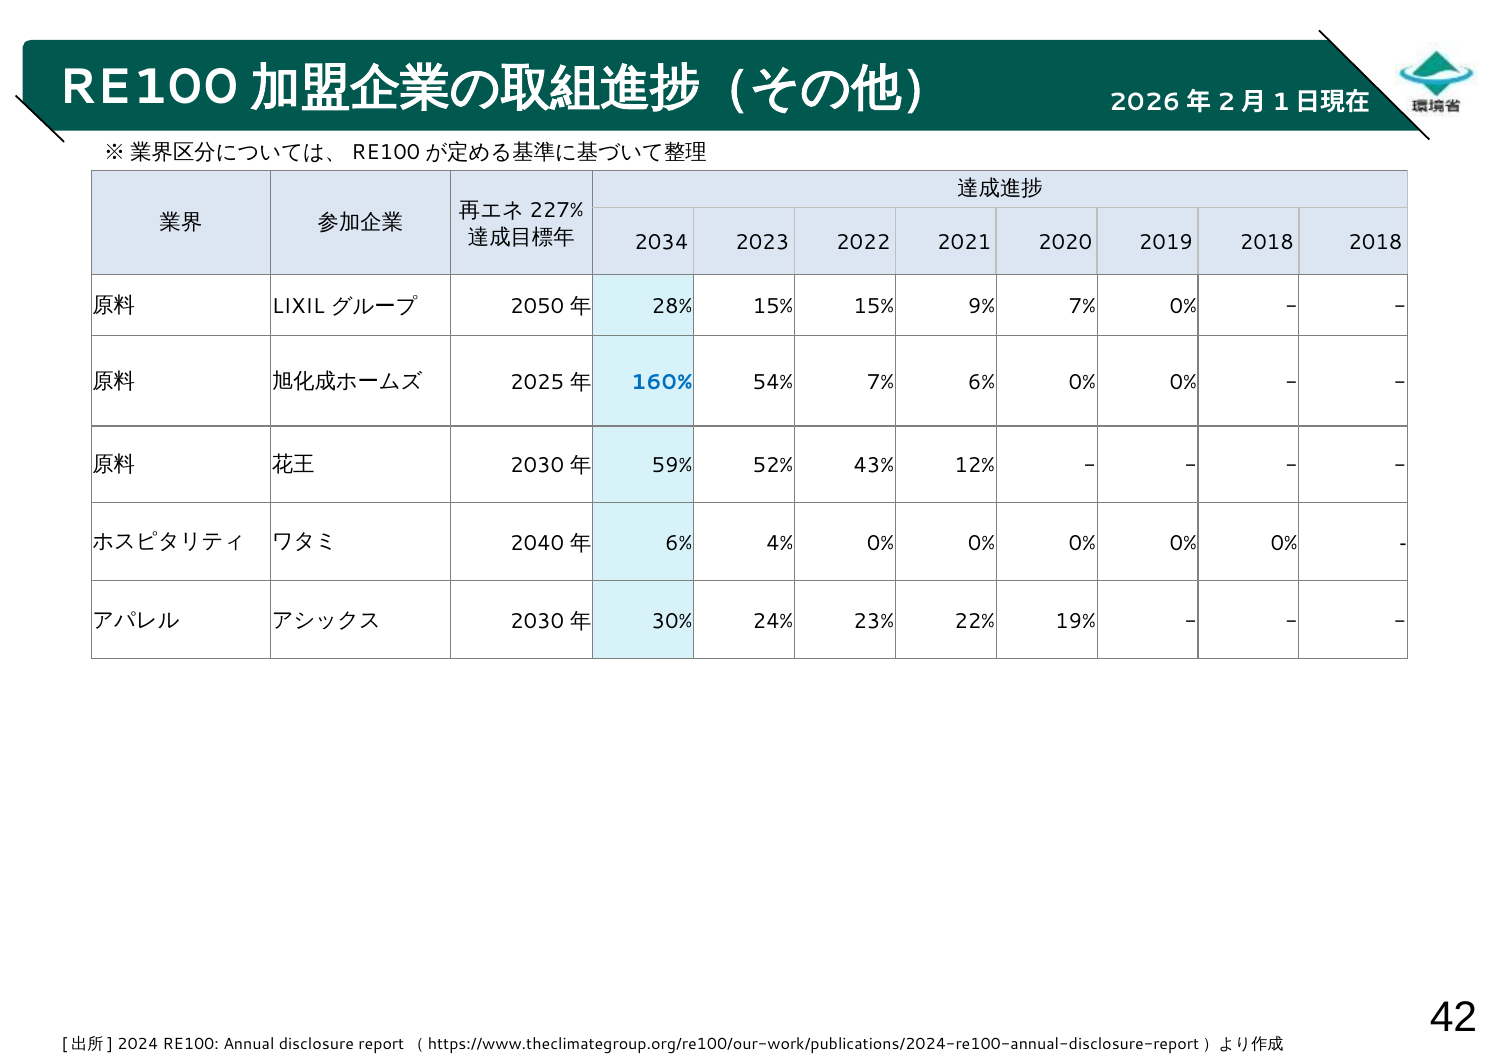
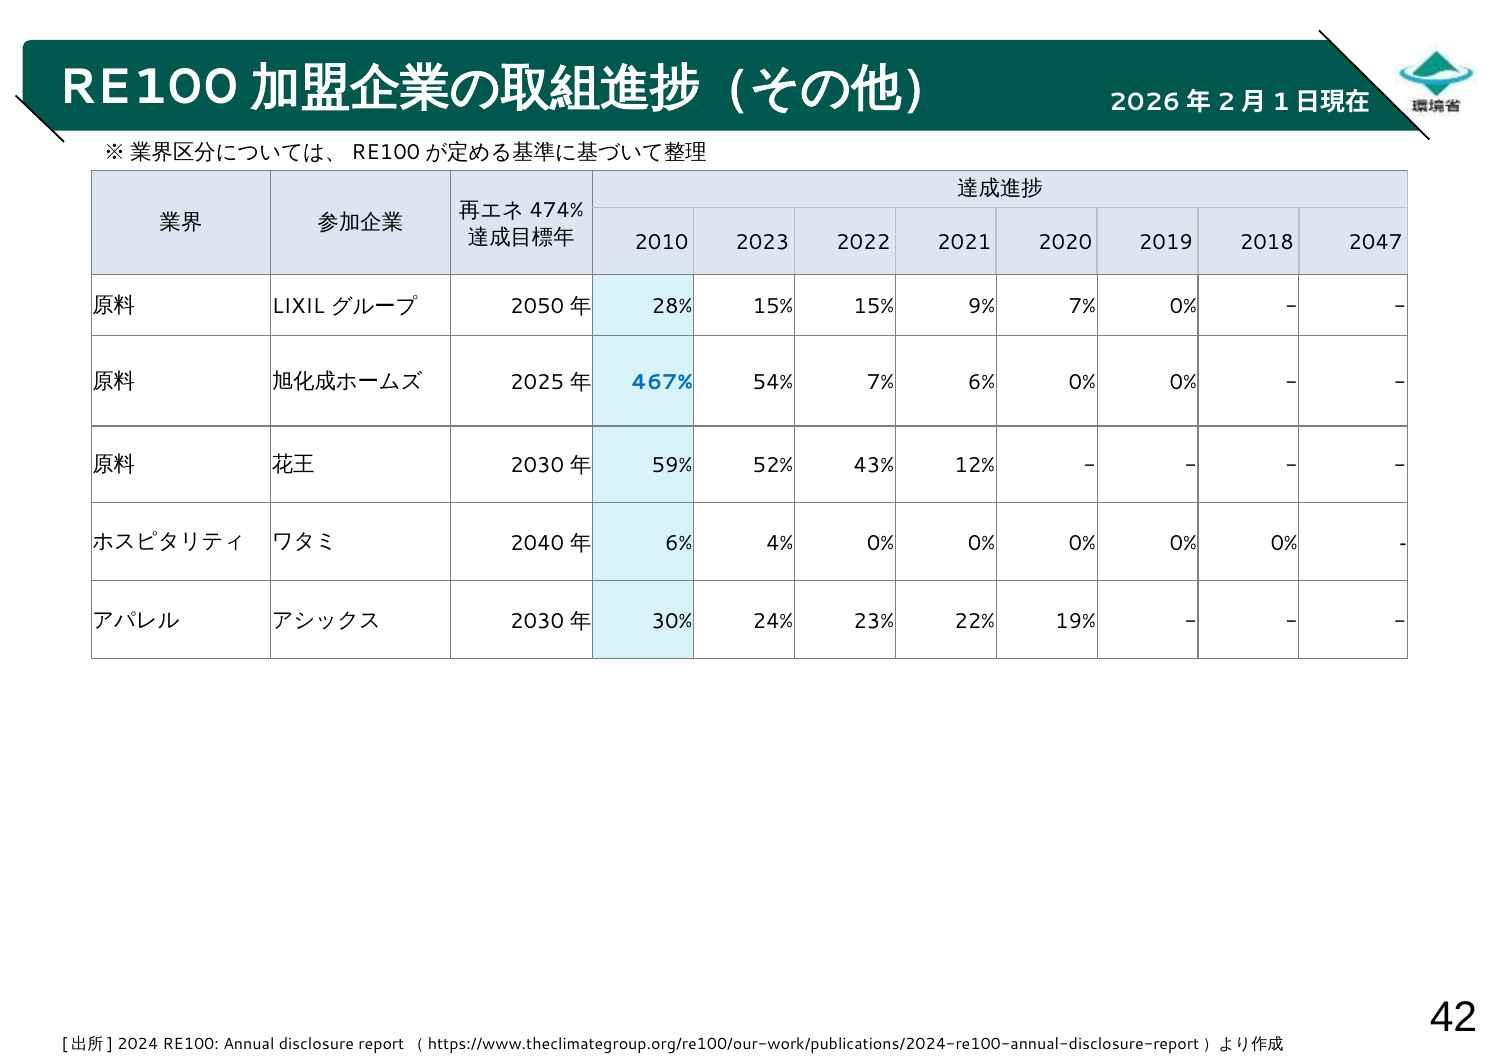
227%: 227% -> 474% (556, 210)
2034: 2034 -> 2010 (661, 242)
2018 2018: 2018 -> 2047 (1375, 242)
160%: 160% -> 467% (662, 382)
